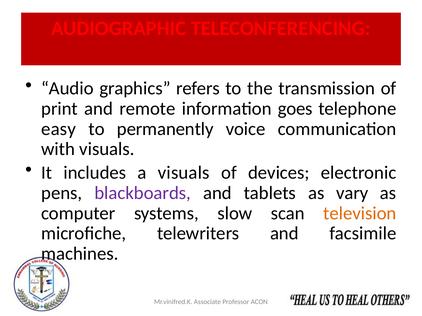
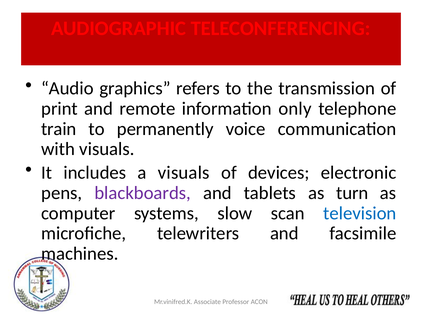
goes: goes -> only (295, 109)
easy: easy -> train (59, 129)
vary: vary -> turn (352, 193)
television colour: orange -> blue (360, 214)
